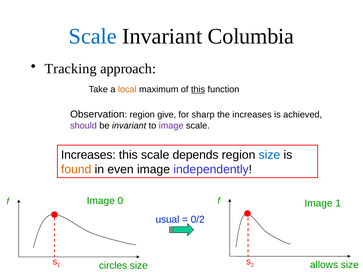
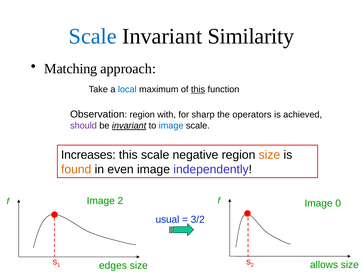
Columbia: Columbia -> Similarity (251, 36)
Tracking: Tracking -> Matching (71, 69)
local colour: orange -> blue (127, 90)
give: give -> with (167, 115)
the increases: increases -> operators (252, 115)
invariant underline: none -> present (129, 126)
image colour: purple -> blue (171, 126)
depends: depends -> negative (195, 155)
size colour: blue -> orange (269, 155)
Image 0: 0 -> 2 (120, 201)
Image 1: 1 -> 0 (338, 203)
0/2: 0/2 -> 3/2 (198, 220)
circles: circles -> edges (113, 266)
